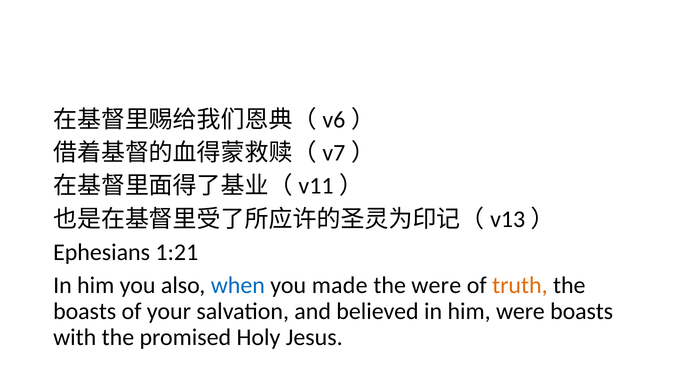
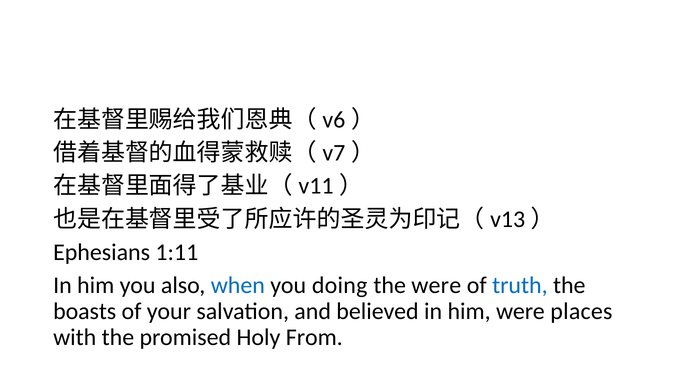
1:21: 1:21 -> 1:11 (177, 252)
made: made -> doing (340, 285)
truth colour: orange -> blue (520, 285)
were boasts: boasts -> places (581, 311)
Jesus: Jesus -> From (314, 337)
